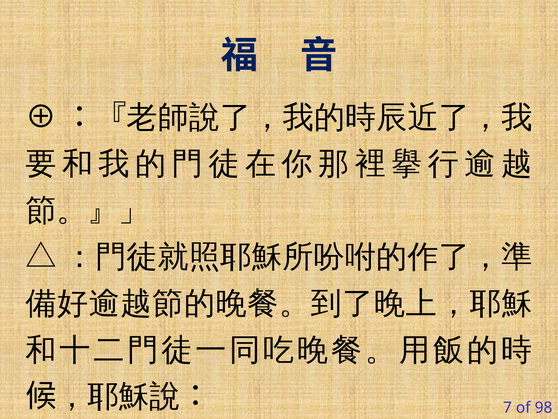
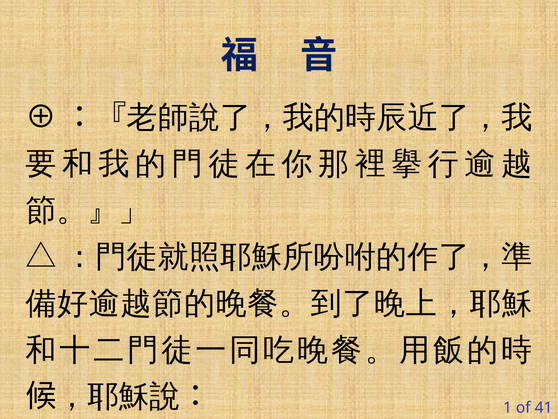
7: 7 -> 1 (507, 407)
98: 98 -> 41 (544, 407)
